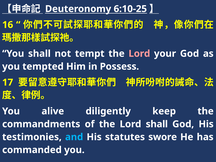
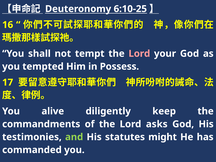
Lord shall: shall -> asks (157, 124)
and colour: light blue -> light green (74, 137)
swore: swore -> might (163, 137)
